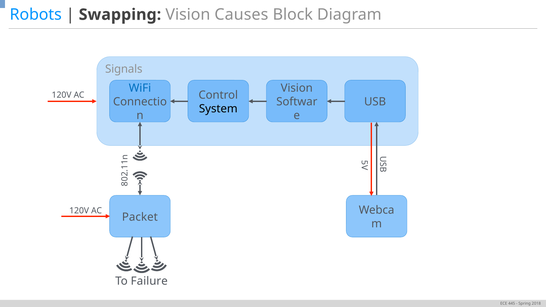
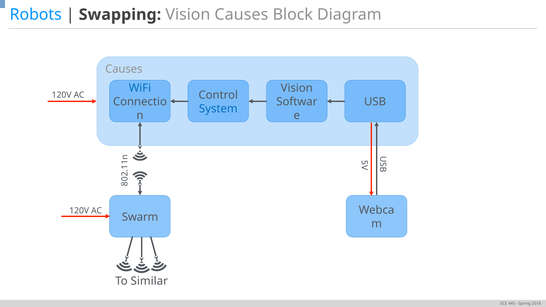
Signals: Signals -> Causes (124, 69)
System colour: black -> blue (218, 109)
Packet: Packet -> Swarm (140, 217)
Failure: Failure -> Similar (149, 281)
